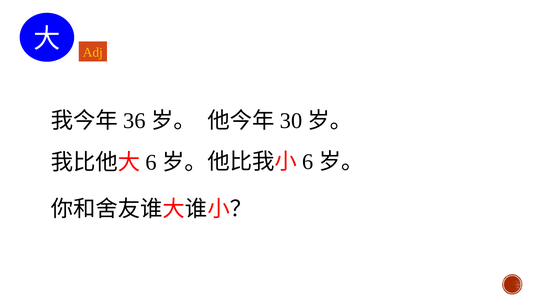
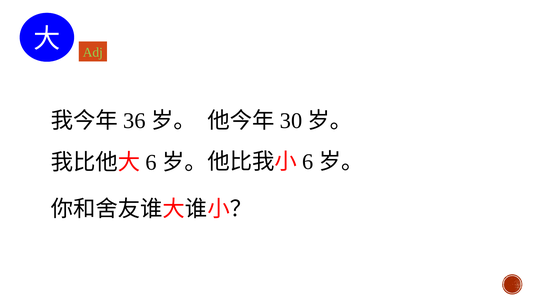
Adj colour: yellow -> light green (93, 52)
